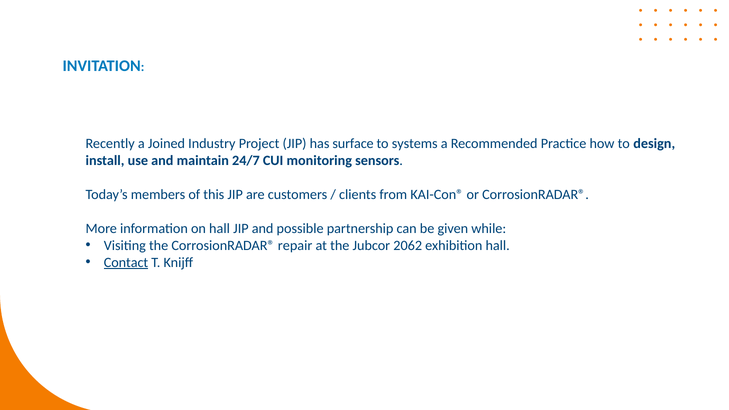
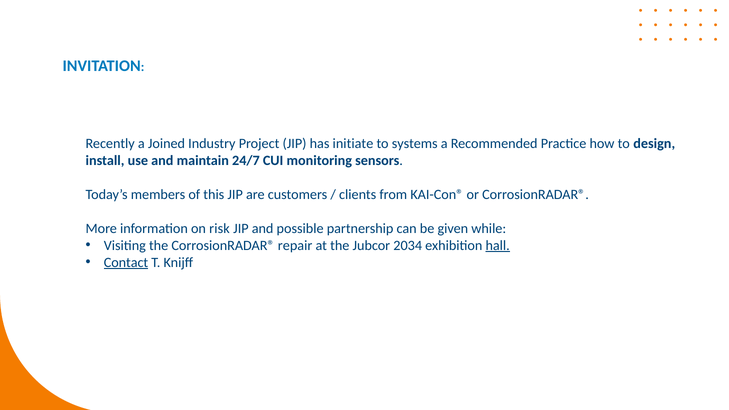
surface: surface -> initiate (353, 143)
on hall: hall -> risk (219, 229)
2062: 2062 -> 2034 (408, 246)
hall underline: none -> present (498, 246)
